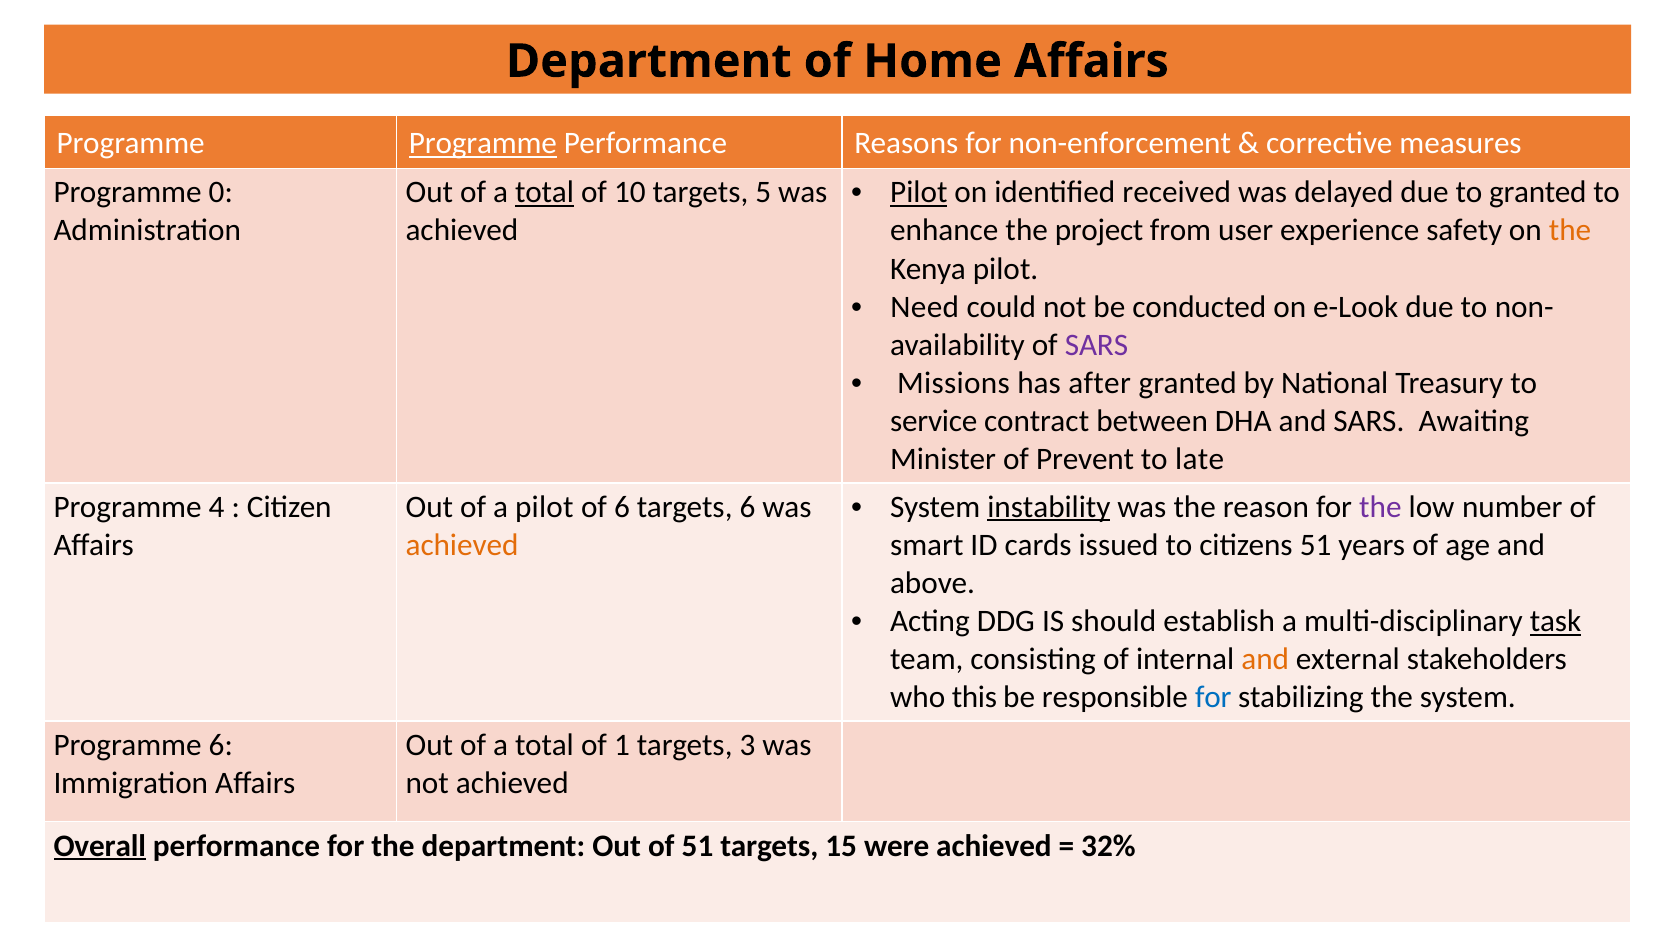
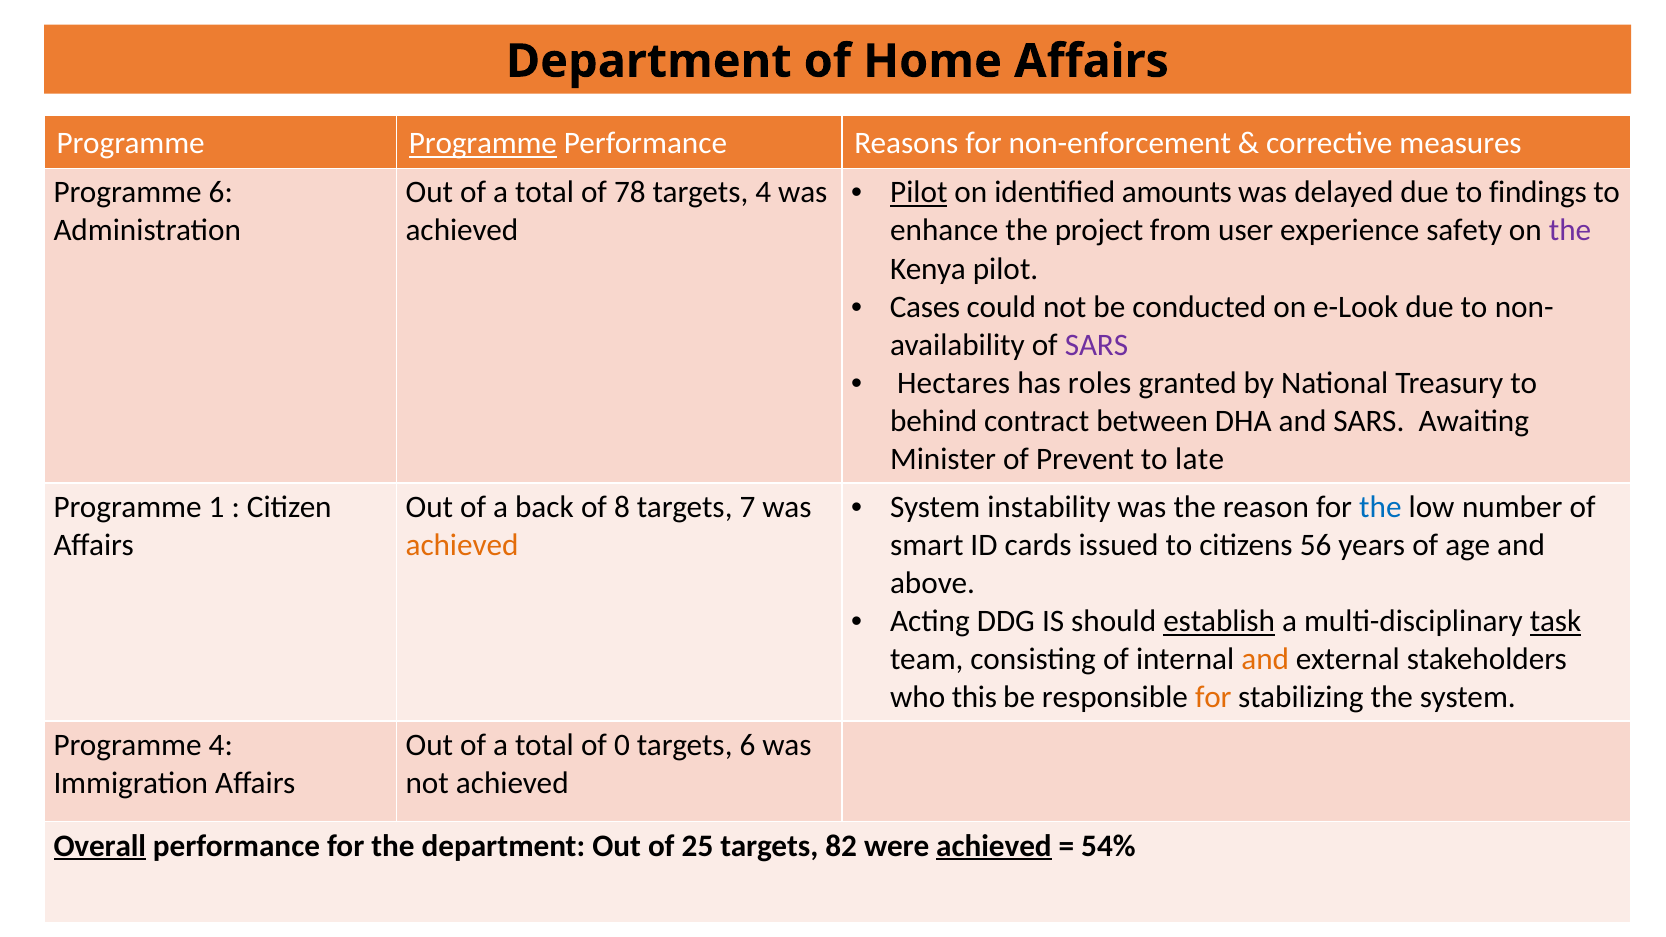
received: received -> amounts (1177, 193)
to granted: granted -> findings (1538, 193)
Programme 0: 0 -> 6 (221, 193)
total underline: present -> none (545, 193)
10: 10 -> 78 (630, 193)
targets 5: 5 -> 4 (763, 193)
the colour: orange -> purple (1570, 231)
Need: Need -> Cases (925, 307)
Missions: Missions -> Hectares (954, 383)
after: after -> roles (1100, 383)
service: service -> behind (934, 421)
instability underline: present -> none (1049, 507)
the colour: purple -> blue (1380, 507)
4: 4 -> 1 (217, 507)
a pilot: pilot -> back (544, 507)
of 6: 6 -> 8 (622, 507)
targets 6: 6 -> 7 (747, 507)
citizens 51: 51 -> 56 (1316, 545)
establish underline: none -> present (1219, 621)
for colour: blue -> orange (1213, 698)
Programme 6: 6 -> 4 (221, 745)
1: 1 -> 0 (622, 745)
targets 3: 3 -> 6 (747, 745)
of 51: 51 -> 25 (698, 846)
15: 15 -> 82 (841, 846)
achieved underline: none -> present (994, 846)
32%: 32% -> 54% (1108, 846)
